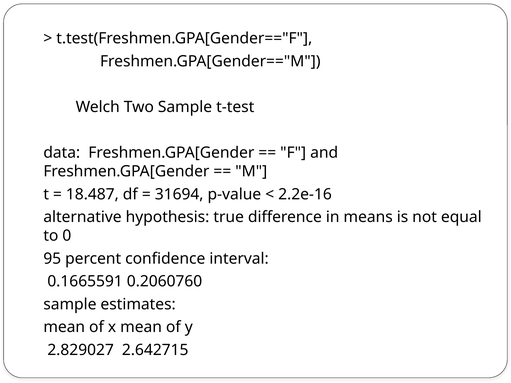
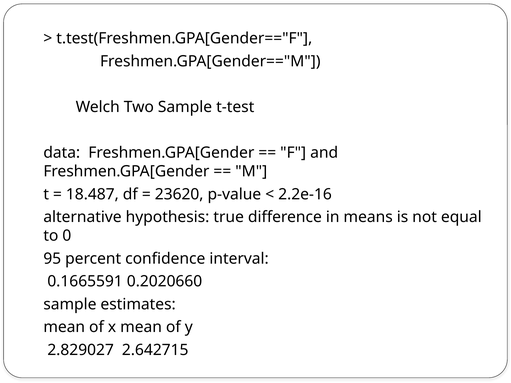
31694: 31694 -> 23620 (179, 194)
0.2060760: 0.2060760 -> 0.2020660 (165, 282)
